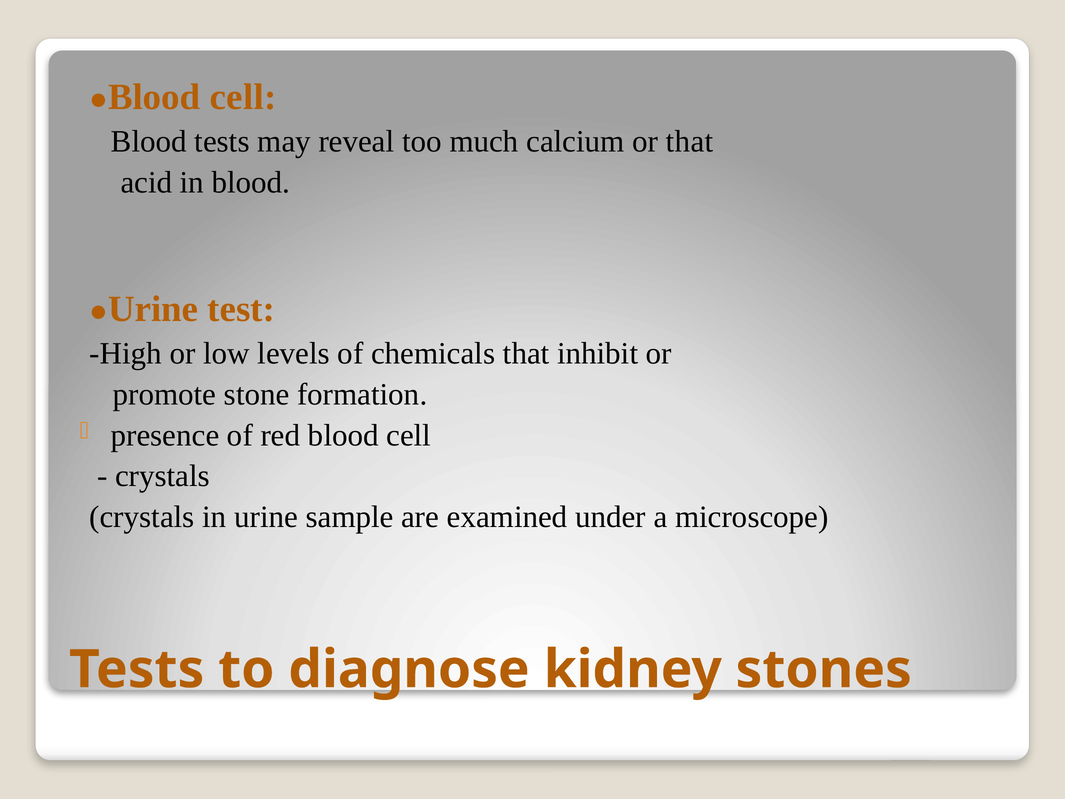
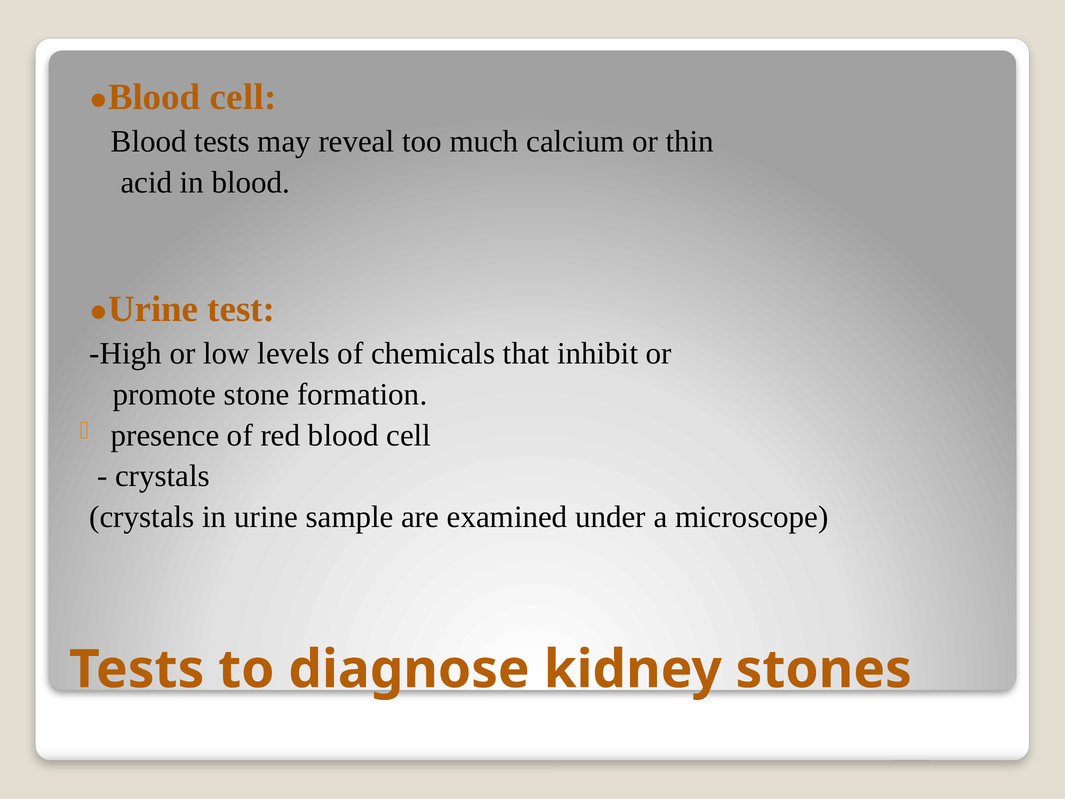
or that: that -> thin (690, 141)
